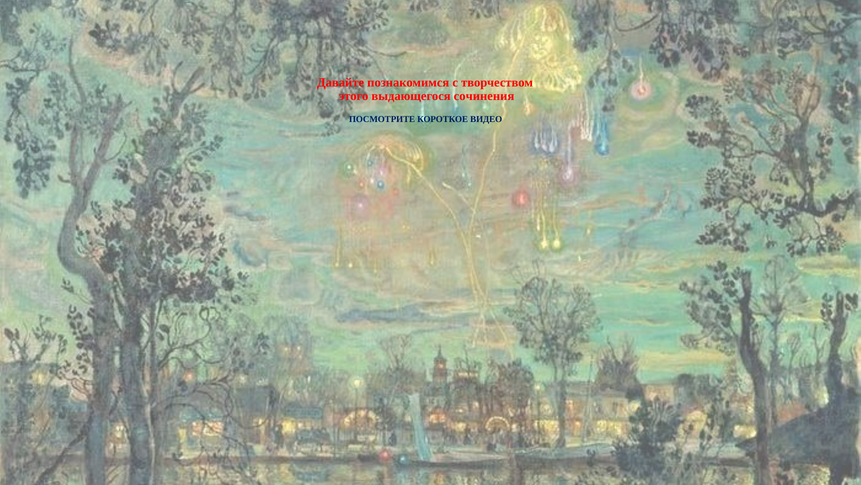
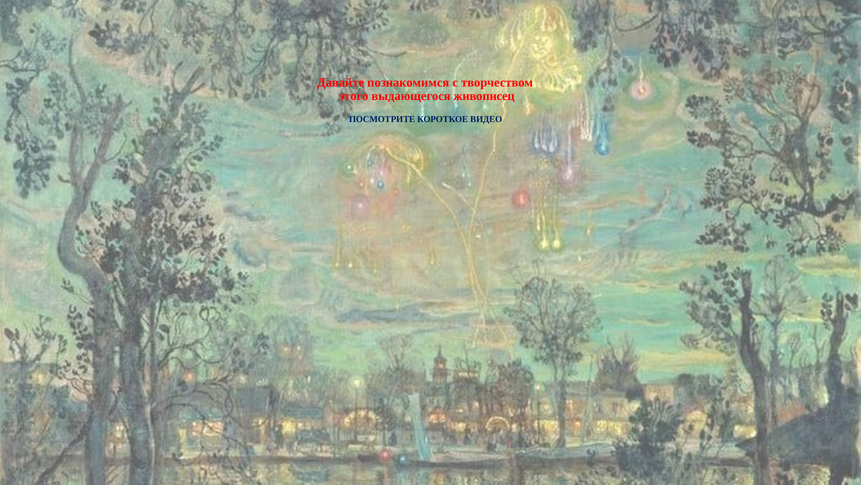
сочинения: сочинения -> живописец (484, 96)
